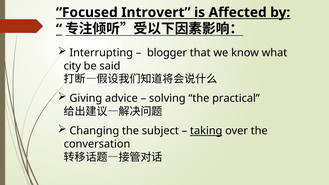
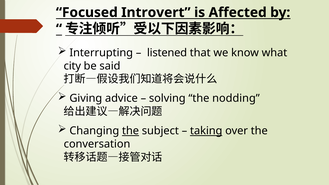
blogger: blogger -> listened (167, 53)
practical: practical -> nodding (236, 98)
the underline: none -> present (131, 131)
